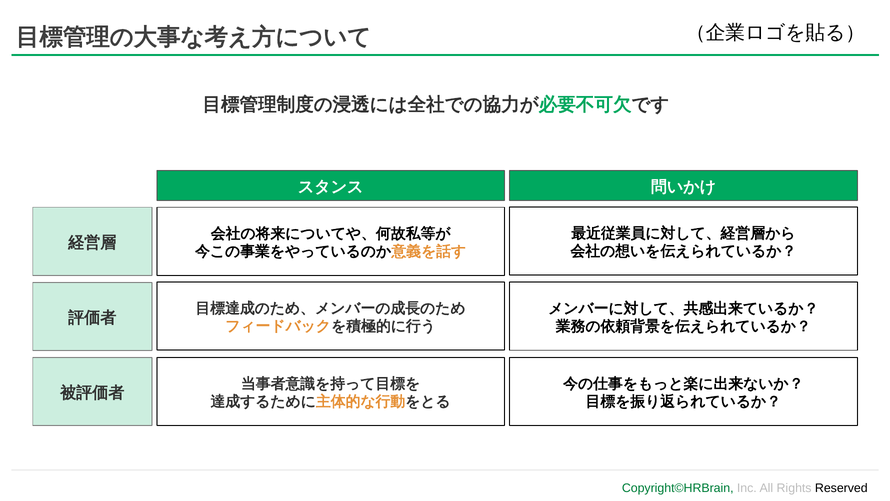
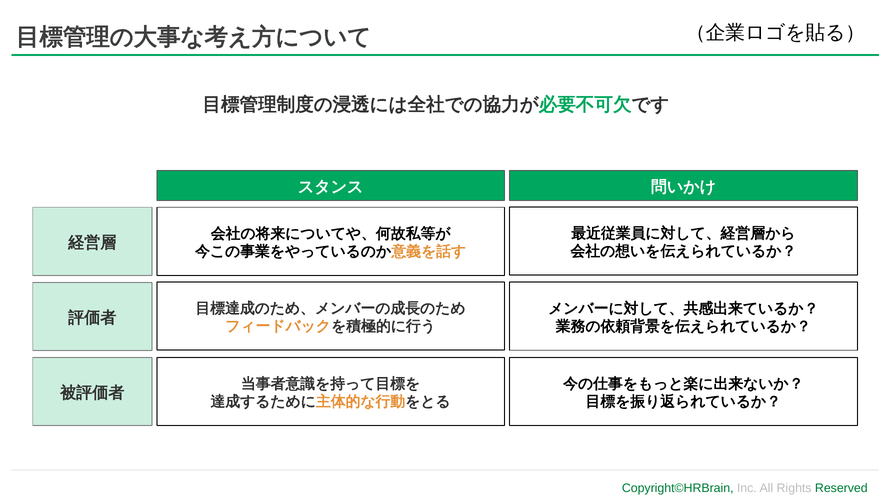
Reserved colour: black -> green (841, 488)
